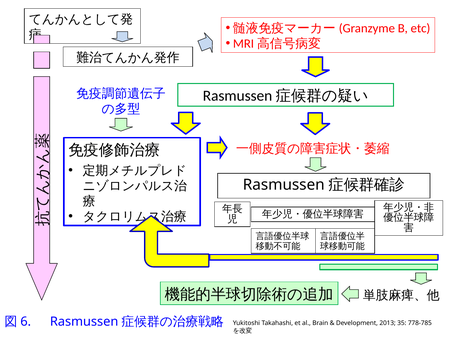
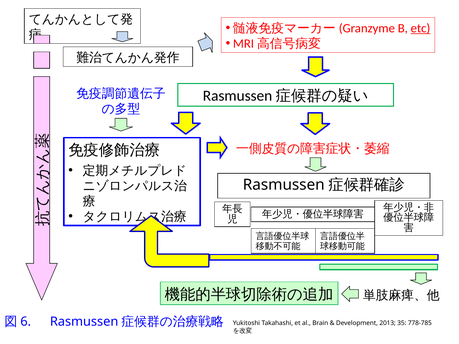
etc underline: none -> present (420, 28)
